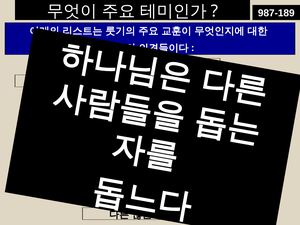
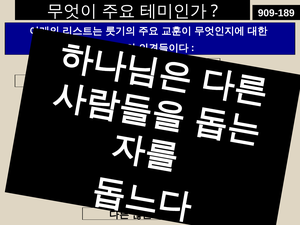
987-189: 987-189 -> 909-189 (276, 13)
